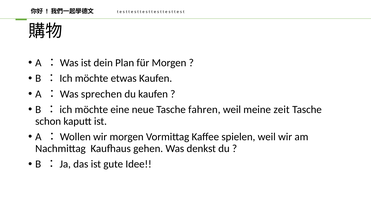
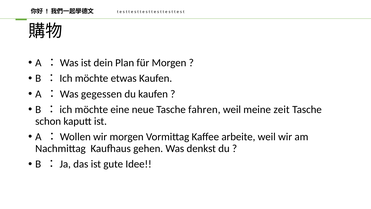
sprechen: sprechen -> gegessen (101, 94)
spielen: spielen -> arbeite (238, 137)
